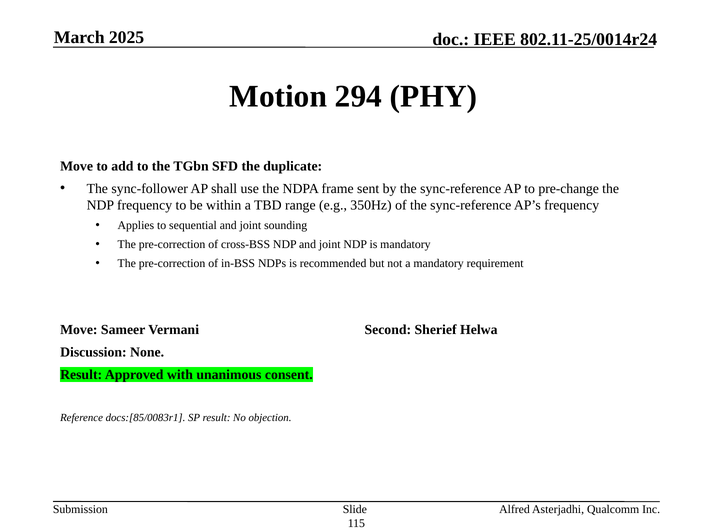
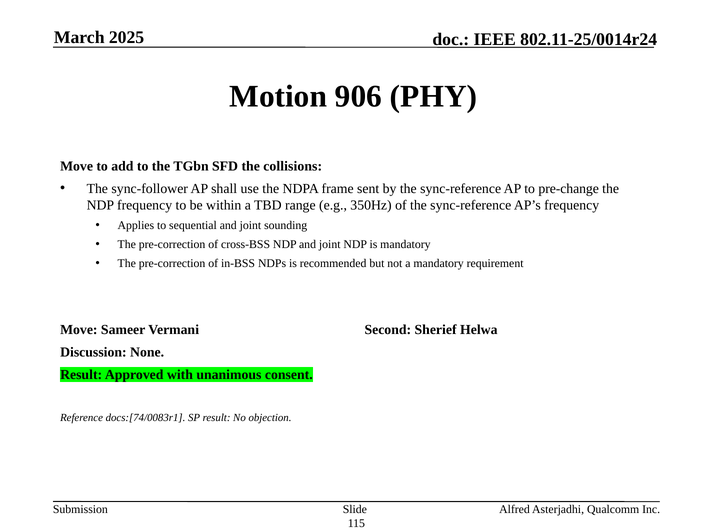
294: 294 -> 906 (358, 96)
duplicate: duplicate -> collisions (293, 166)
docs:[85/0083r1: docs:[85/0083r1 -> docs:[74/0083r1 (145, 417)
